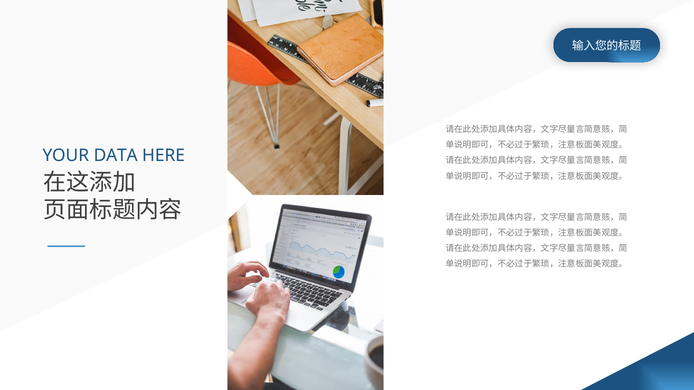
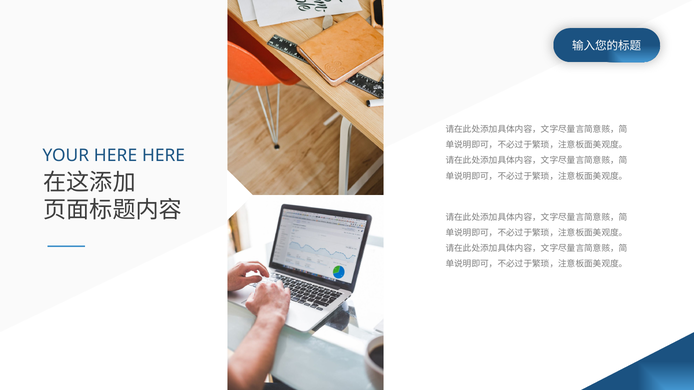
YOUR DATA: DATA -> HERE (115, 156)
